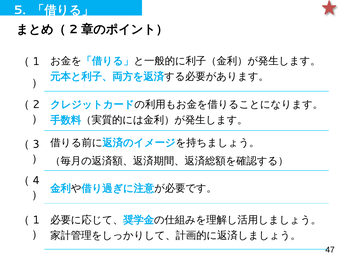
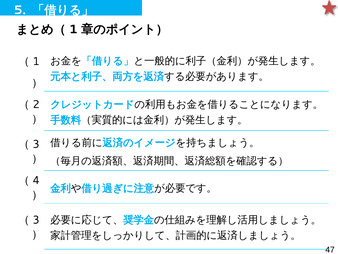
2: 2 -> 1 (73, 29)
1: 1 -> 3 (36, 219)
